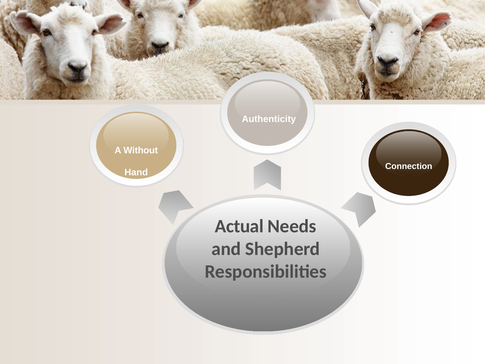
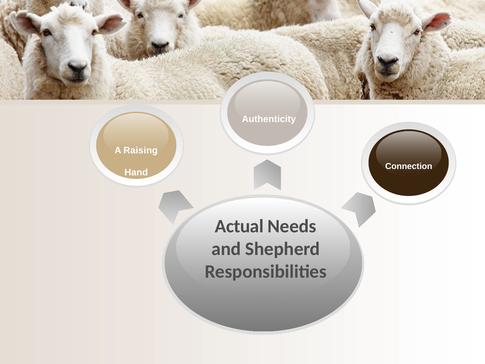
Without: Without -> Raising (141, 150)
